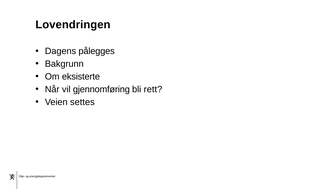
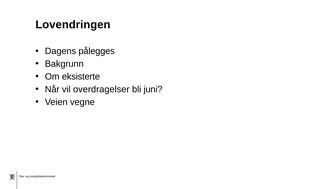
gjennomføring: gjennomføring -> overdragelser (101, 89)
rett: rett -> juni (153, 89)
settes: settes -> vegne (82, 102)
